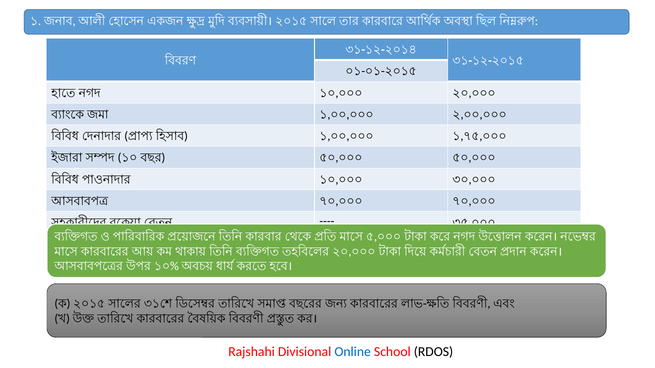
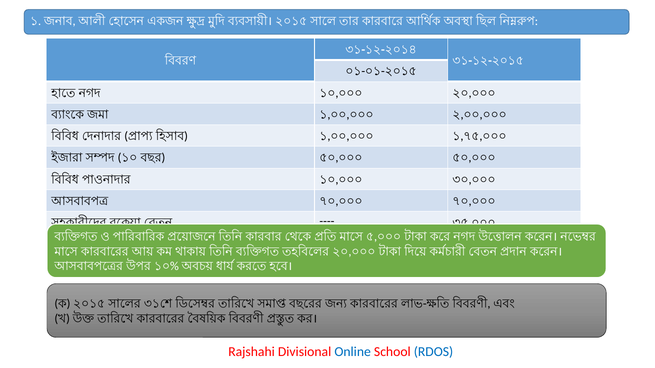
RDOS colour: black -> blue (434, 352)
